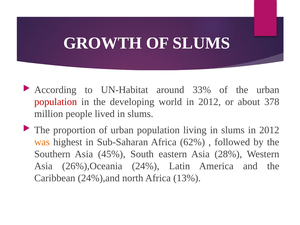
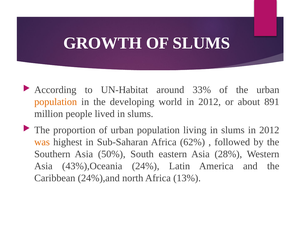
population colour: red -> orange (56, 102)
378: 378 -> 891 (272, 102)
45%: 45% -> 50% (112, 154)
26%),Oceania: 26%),Oceania -> 43%),Oceania (92, 166)
